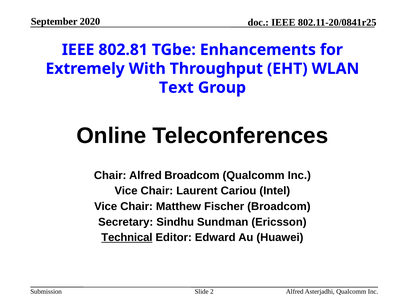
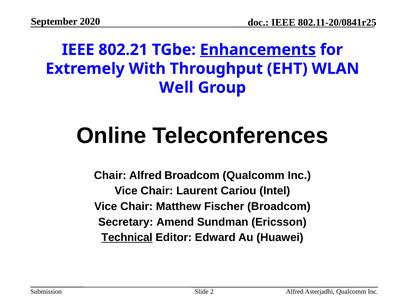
802.81: 802.81 -> 802.21 (123, 50)
Enhancements underline: none -> present (258, 50)
Text: Text -> Well (176, 88)
Sindhu: Sindhu -> Amend (175, 222)
